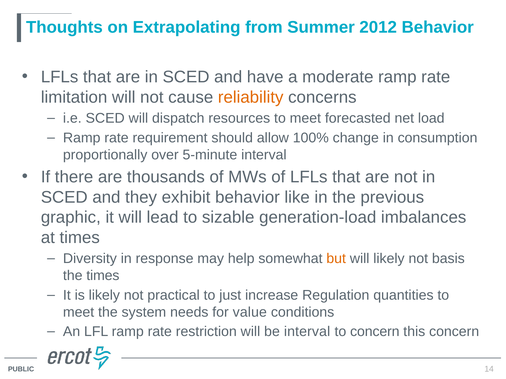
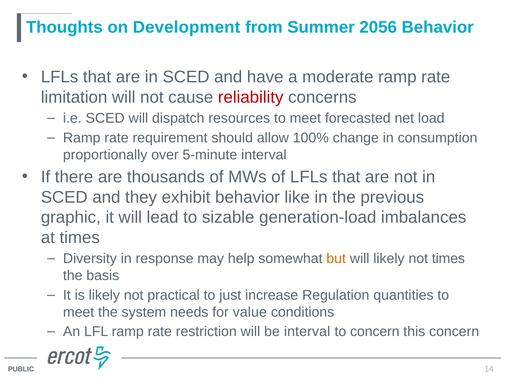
Extrapolating: Extrapolating -> Development (187, 27)
2012: 2012 -> 2056 (378, 27)
reliability colour: orange -> red (251, 97)
not basis: basis -> times (448, 259)
the times: times -> basis (103, 276)
